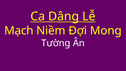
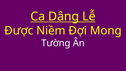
Mạch: Mạch -> Được (19, 31)
